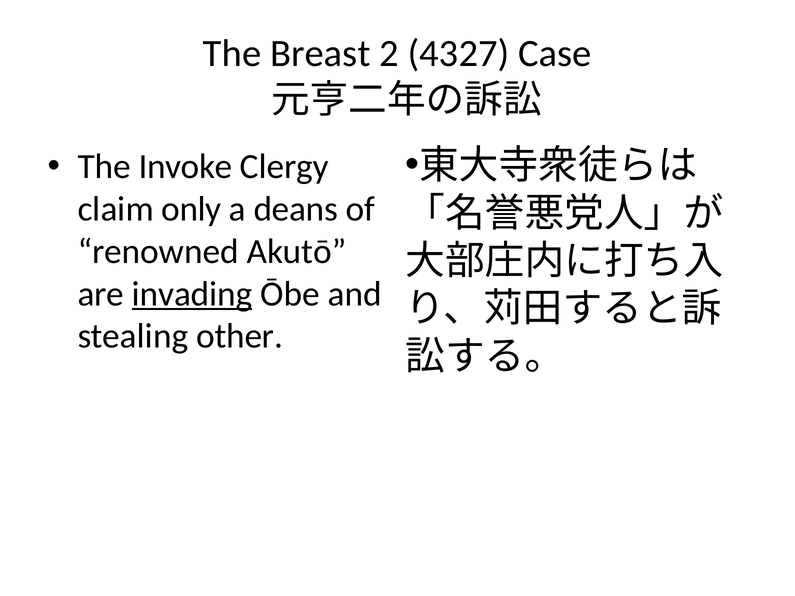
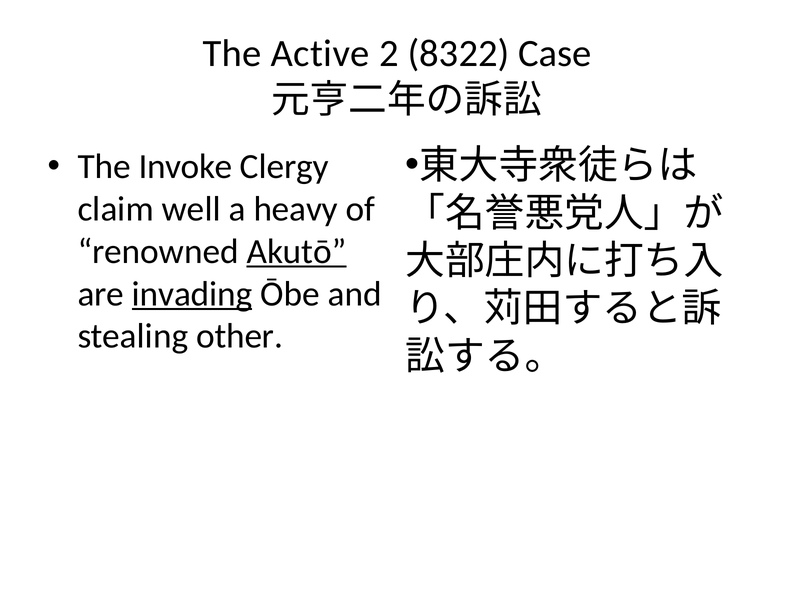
Breast: Breast -> Active (320, 54)
4327: 4327 -> 8322 (459, 54)
only: only -> well (191, 209)
deans: deans -> heavy (296, 209)
Akutō underline: none -> present (297, 252)
